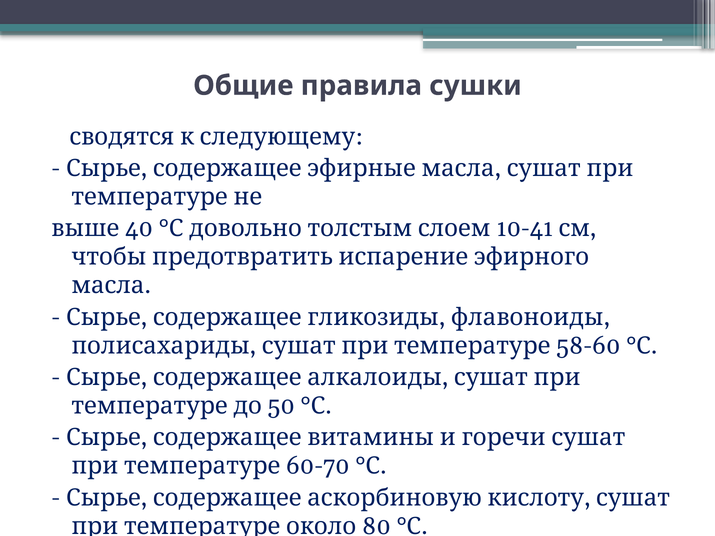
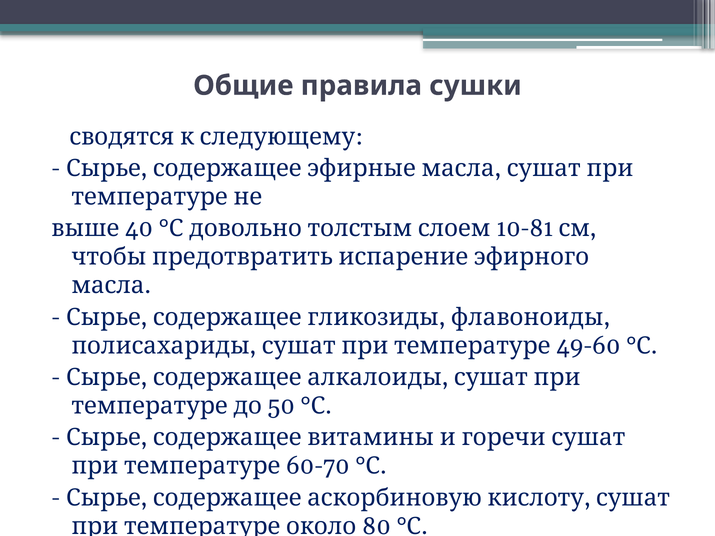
10-41: 10-41 -> 10-81 (525, 229)
58-60: 58-60 -> 49-60 (588, 346)
